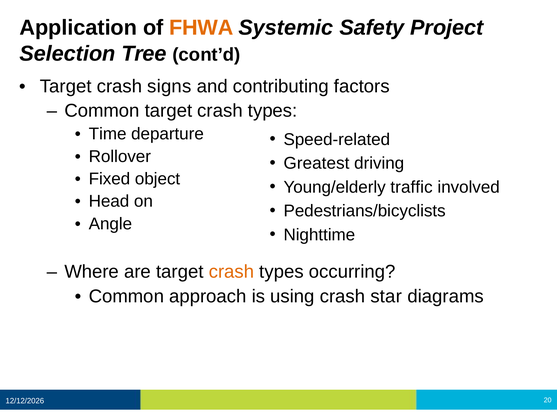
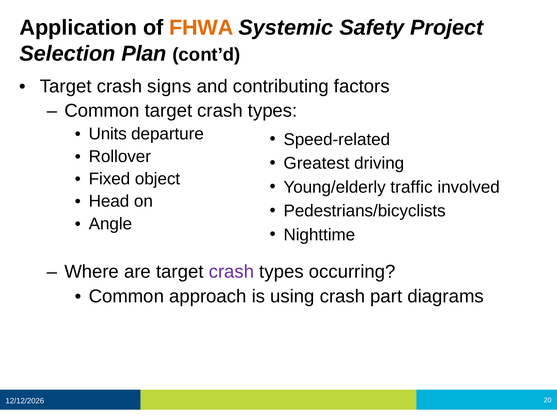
Tree: Tree -> Plan (144, 54)
Time: Time -> Units (108, 134)
crash colour: orange -> purple (231, 272)
star: star -> part (386, 296)
